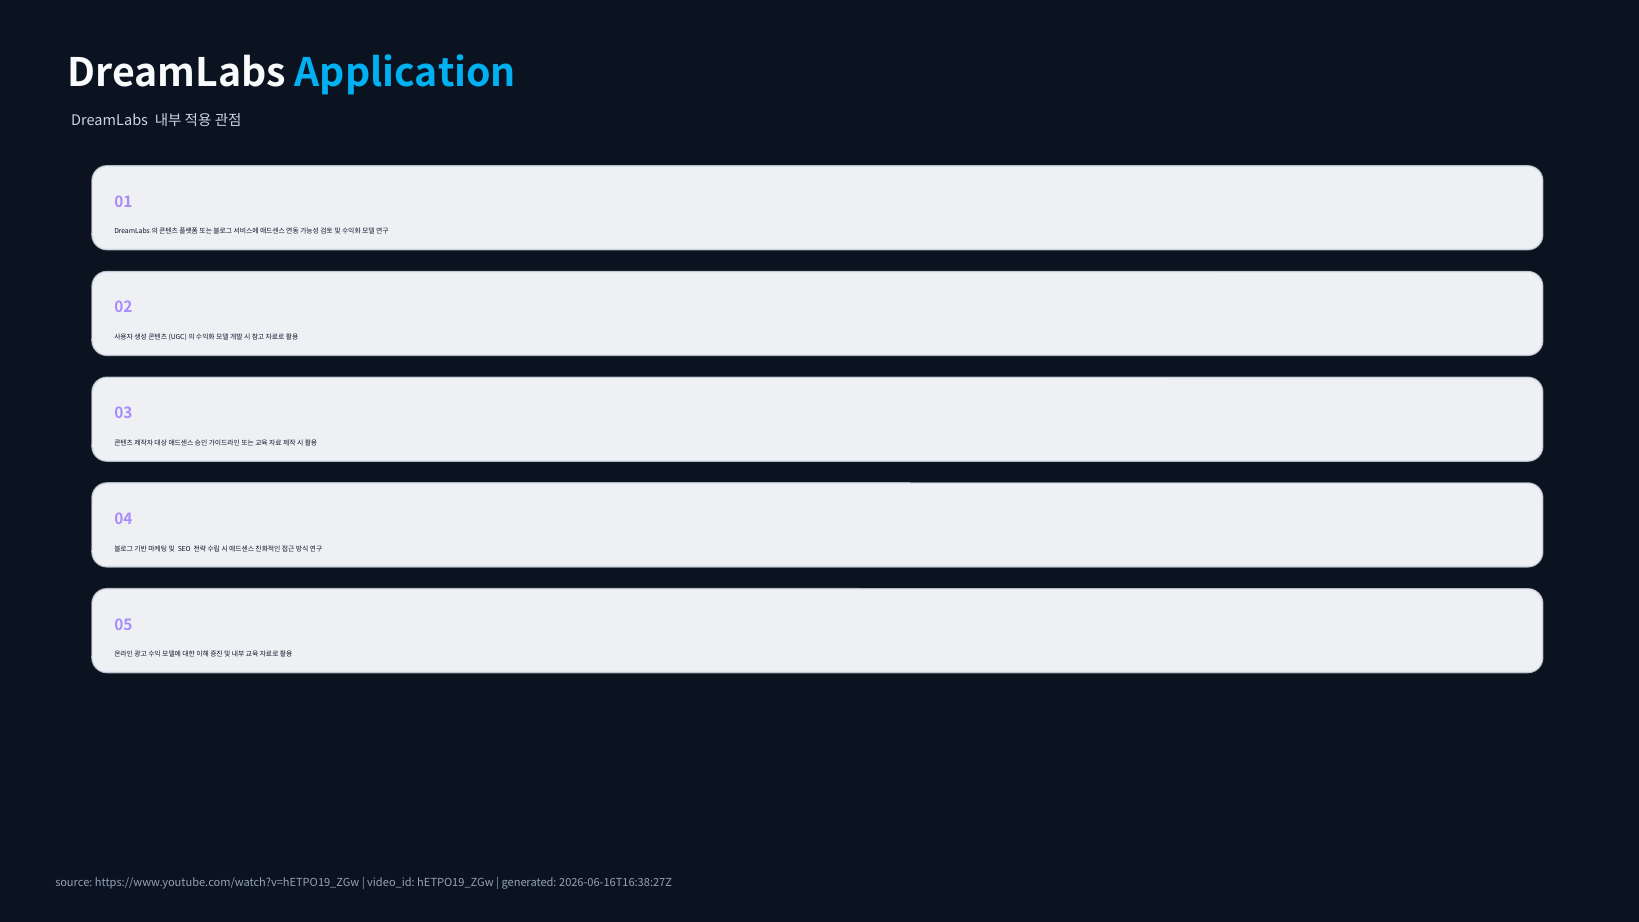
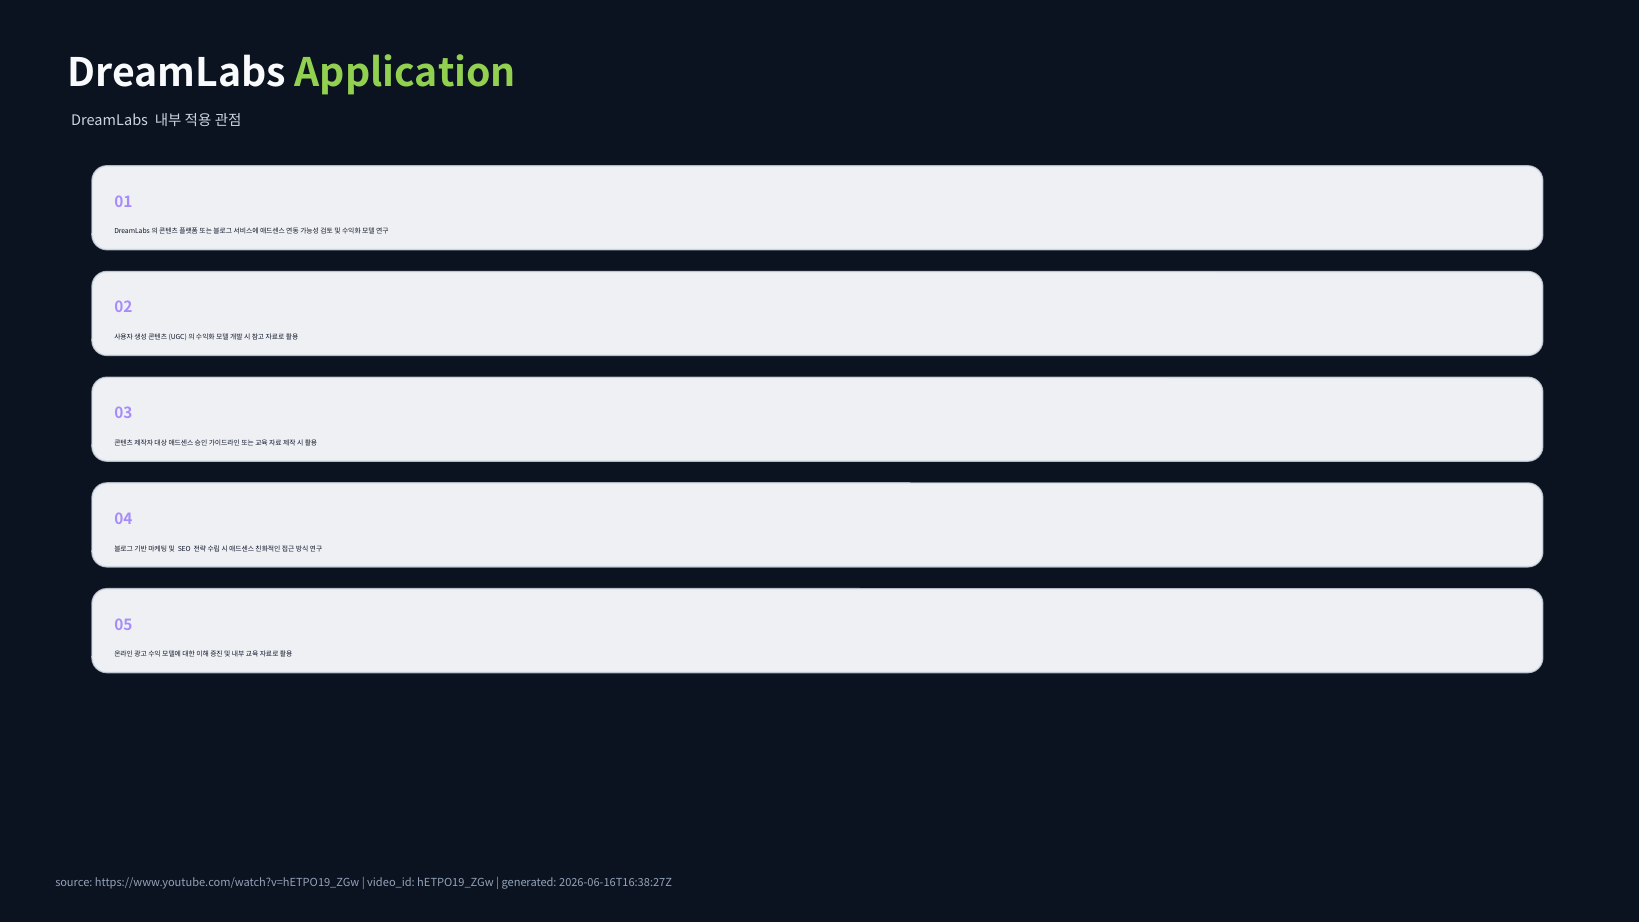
Application colour: light blue -> light green (405, 73)
